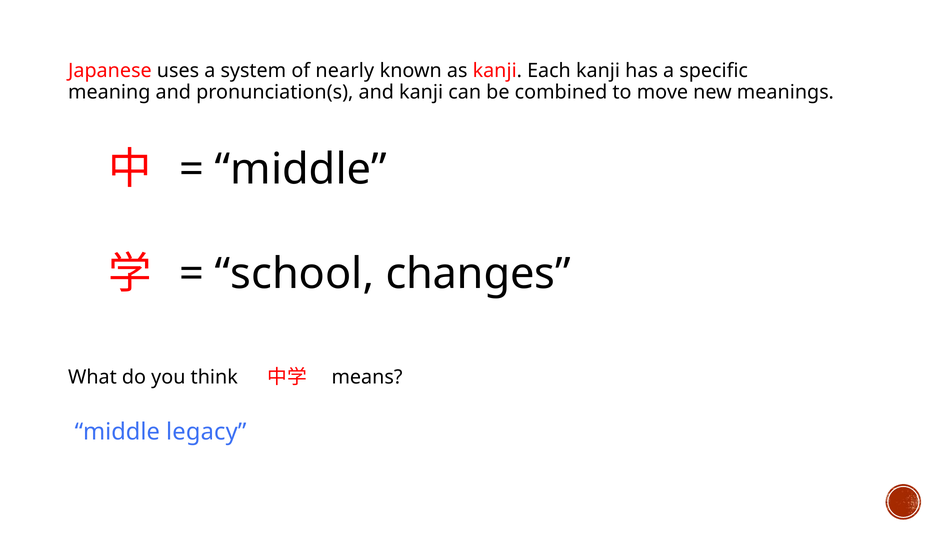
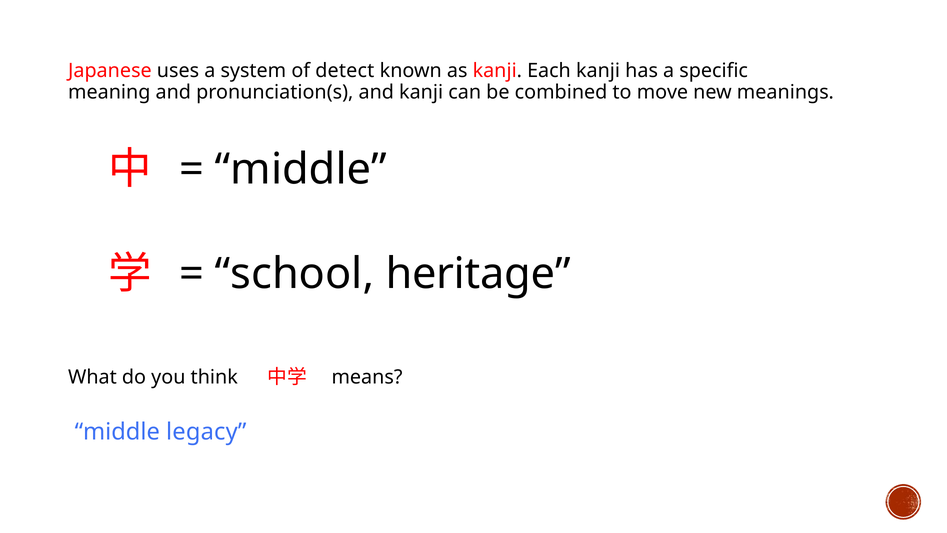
nearly: nearly -> detect (345, 71)
changes: changes -> heritage (478, 274)
